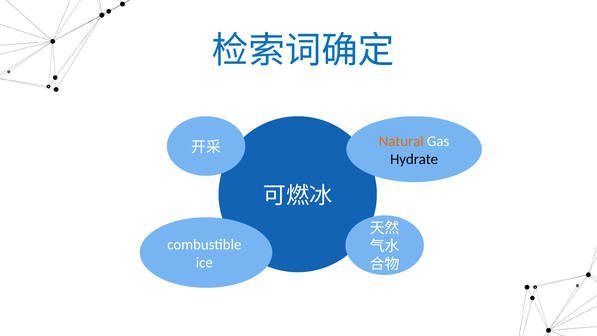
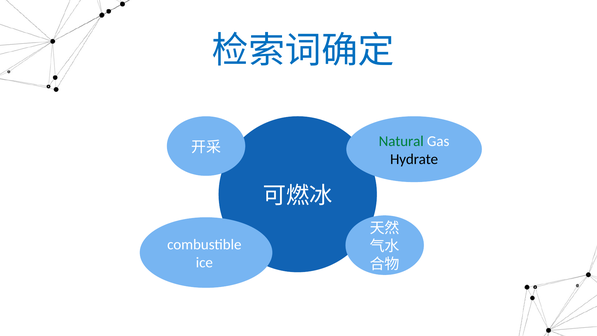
Natural colour: orange -> green (401, 141)
